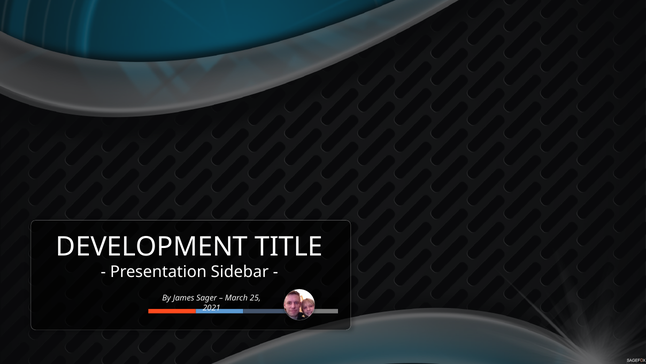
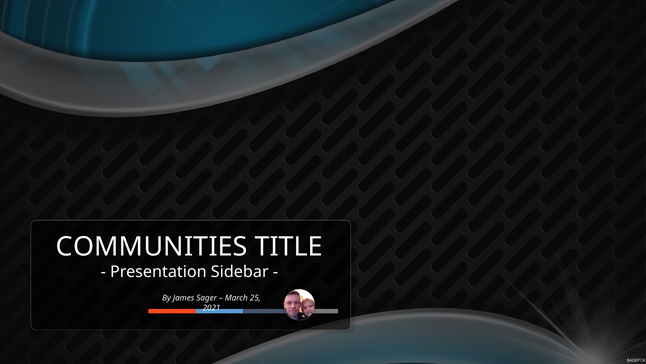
DEVELOPMENT: DEVELOPMENT -> COMMUNITIES (152, 246)
